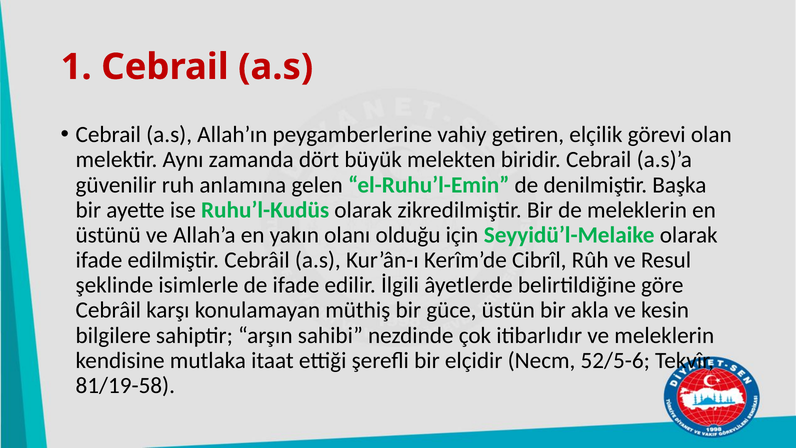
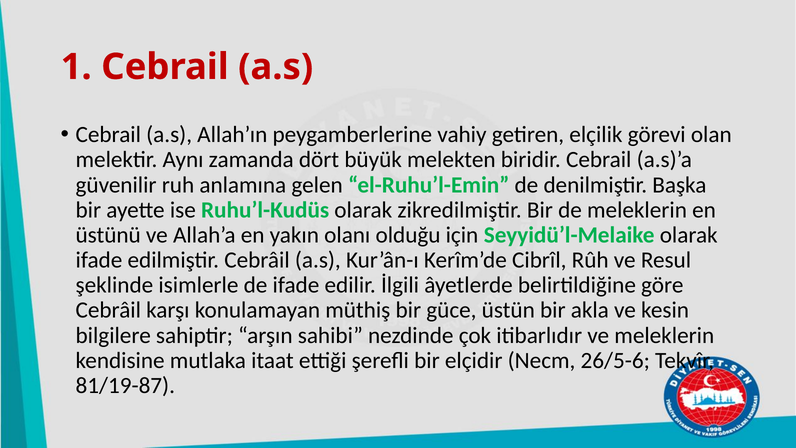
52/5-6: 52/5-6 -> 26/5-6 (615, 360)
81/19-58: 81/19-58 -> 81/19-87 (125, 385)
